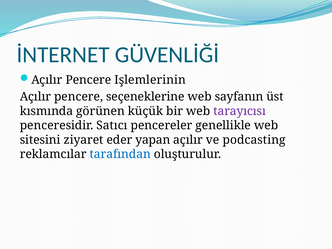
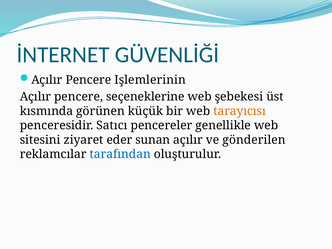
sayfanın: sayfanın -> şebekesi (239, 97)
tarayıcısı colour: purple -> orange (240, 111)
yapan: yapan -> sunan (153, 140)
podcasting: podcasting -> gönderilen (254, 140)
